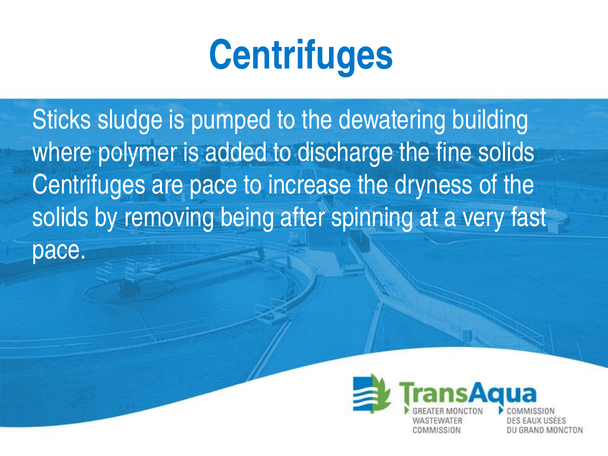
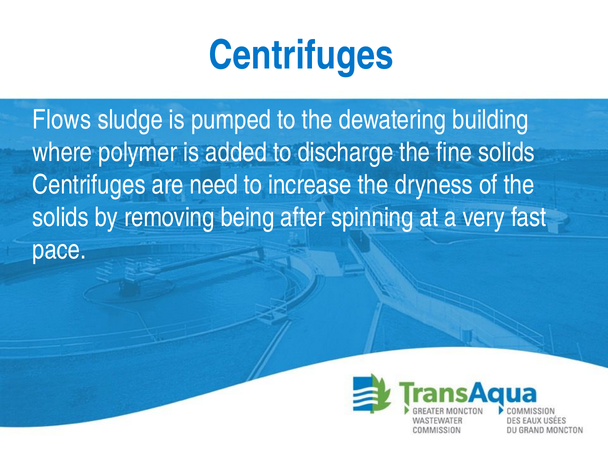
Sticks: Sticks -> Flows (62, 120)
are pace: pace -> need (214, 185)
